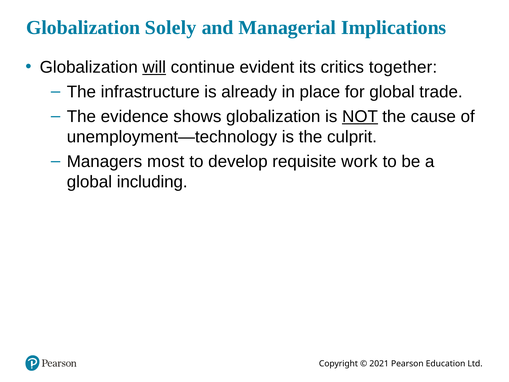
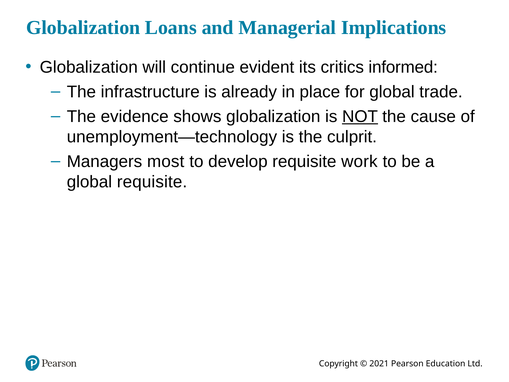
Solely: Solely -> Loans (171, 28)
will underline: present -> none (154, 67)
together: together -> informed (403, 67)
global including: including -> requisite (152, 182)
